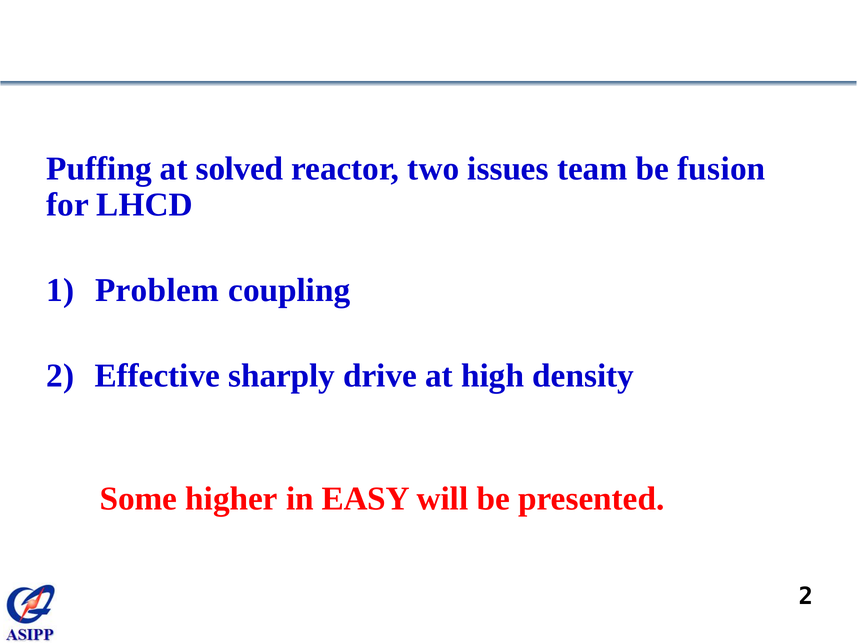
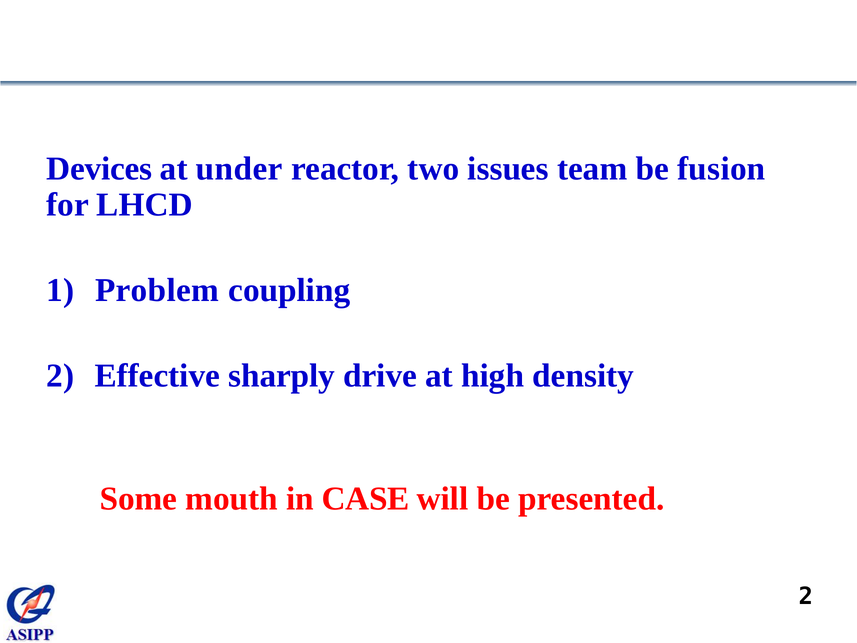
Puffing: Puffing -> Devices (99, 169)
solved: solved -> under (239, 169)
higher: higher -> mouth (232, 499)
EASY: EASY -> CASE (366, 499)
